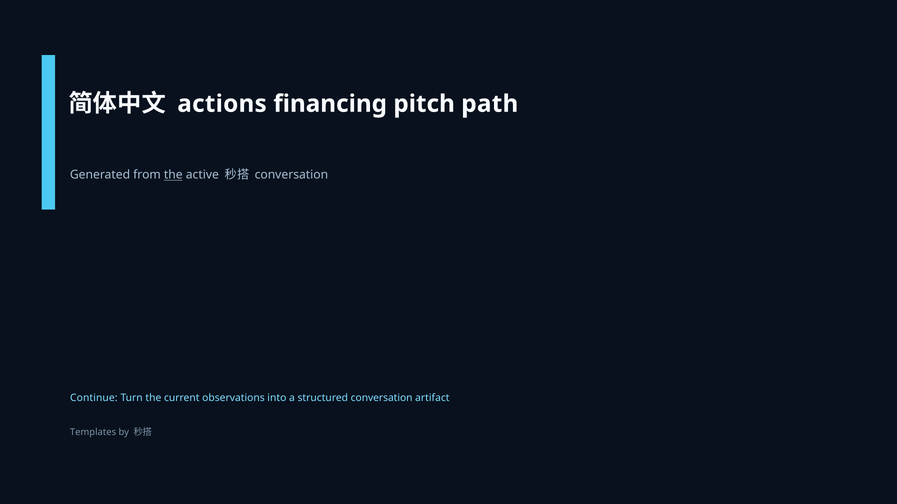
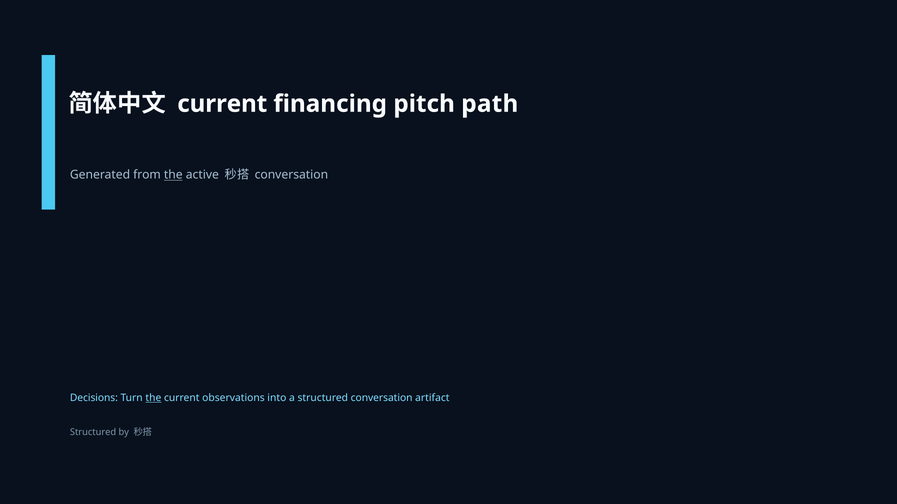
actions: actions -> current (222, 104)
Continue: Continue -> Decisions (94, 398)
the underline: none -> present (153, 398)
Templates: Templates -> Structured (93, 433)
